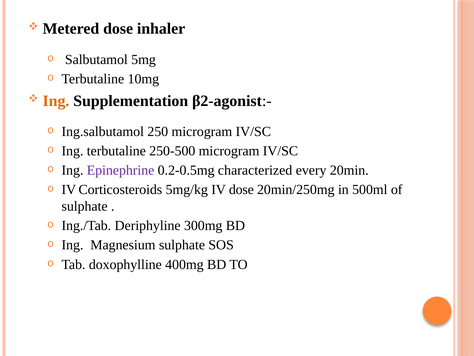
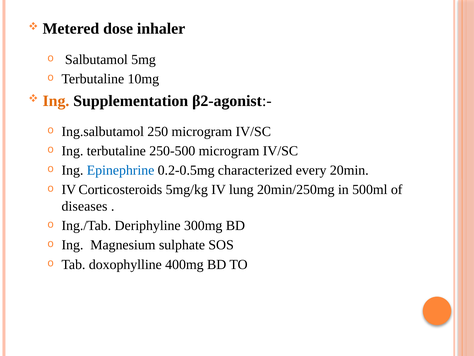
Epinephrine colour: purple -> blue (121, 170)
IV dose: dose -> lung (241, 189)
sulphate: sulphate -> diseases (85, 206)
